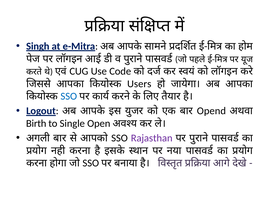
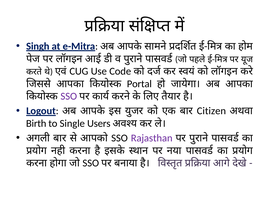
Users: Users -> Portal (139, 84)
SSO colour: blue -> purple (69, 97)
Opend: Opend -> Citizen (211, 111)
Open: Open -> Users (99, 124)
